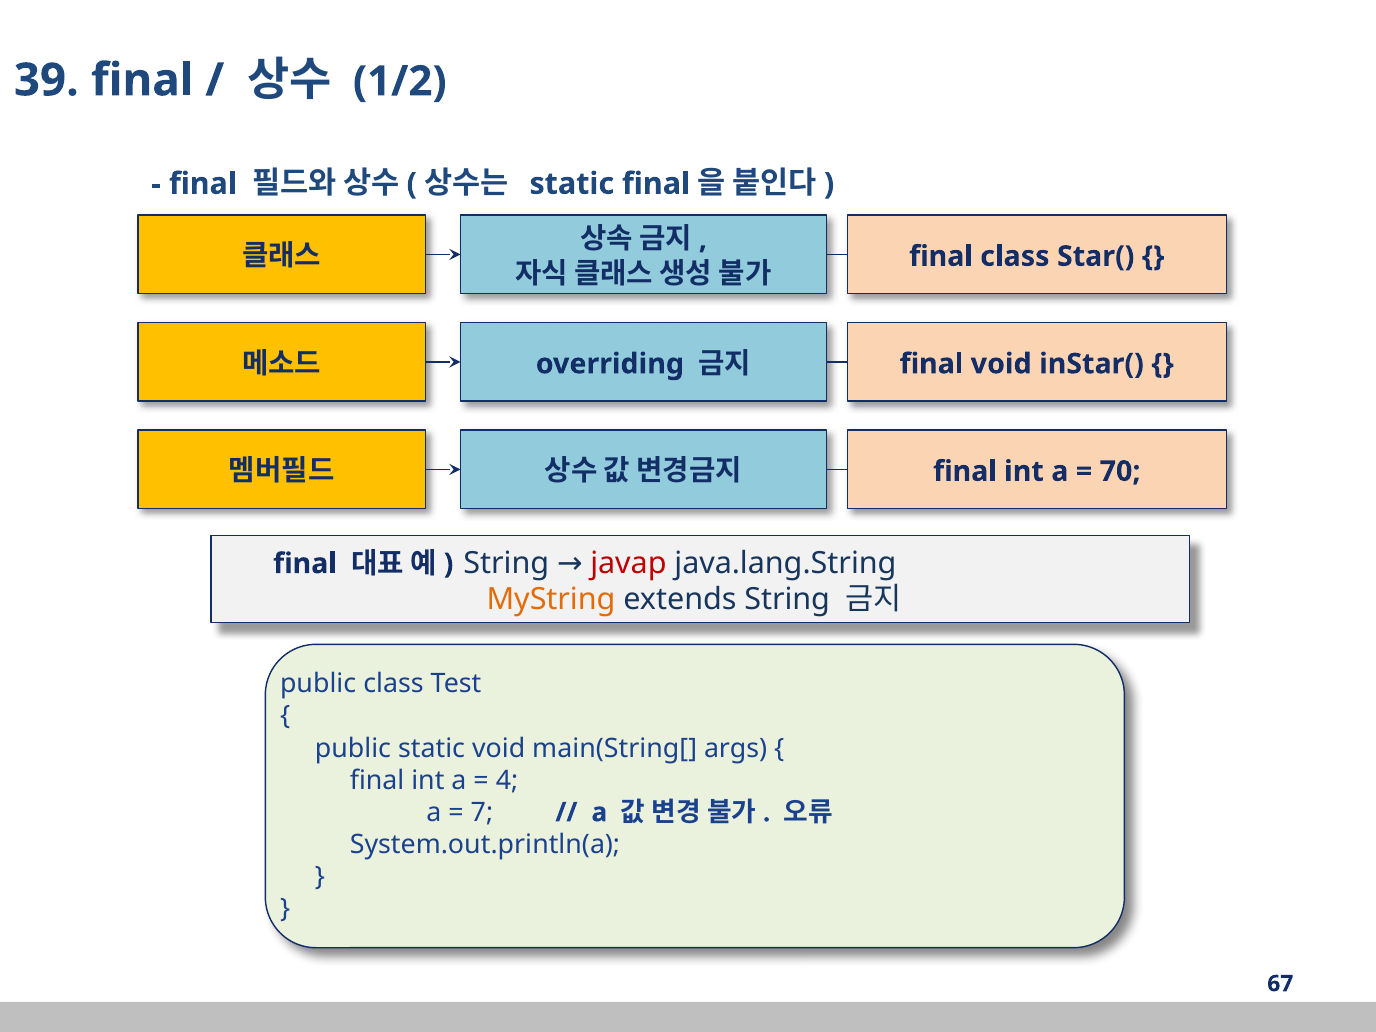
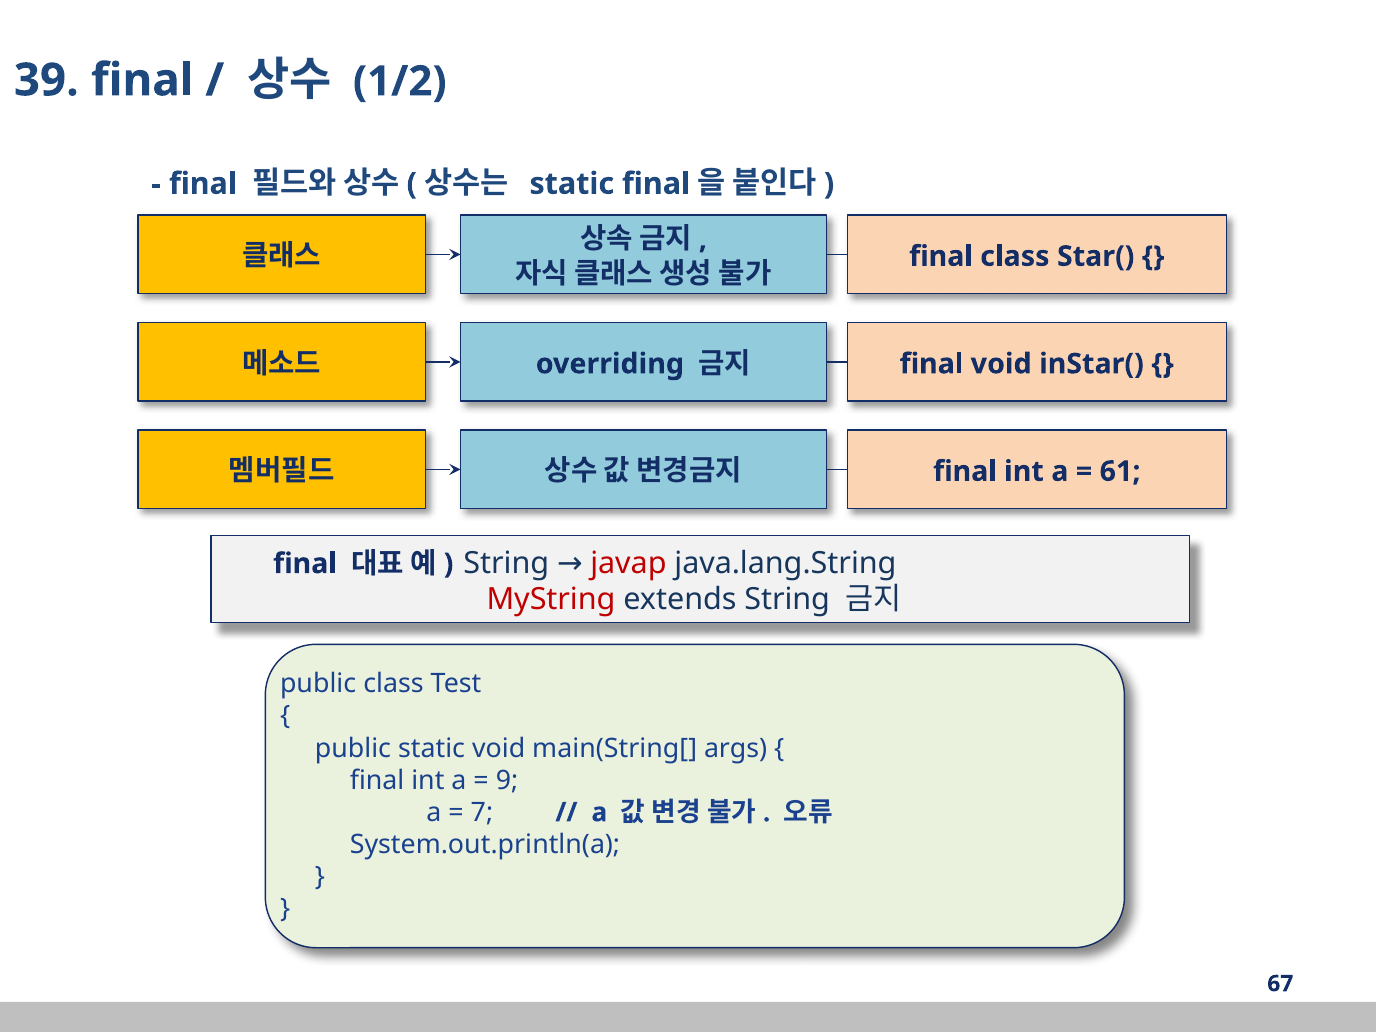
70: 70 -> 61 (1120, 471)
MyString colour: orange -> red (551, 600)
4: 4 -> 9 (507, 780)
